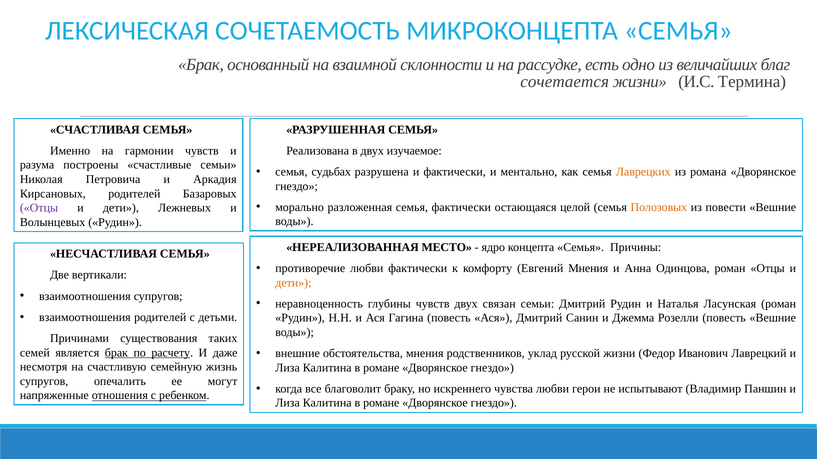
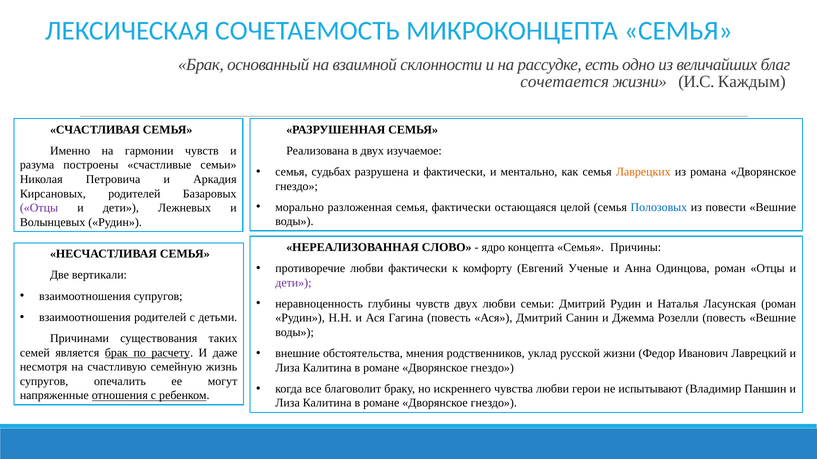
Термина: Термина -> Каждым (752, 82)
Полозовых colour: orange -> blue (659, 207)
МЕСТО: МЕСТО -> СЛОВО (447, 248)
Евгений Мнения: Мнения -> Ученые (588, 269)
дети colour: orange -> purple (293, 283)
двух связан: связан -> любви (499, 304)
